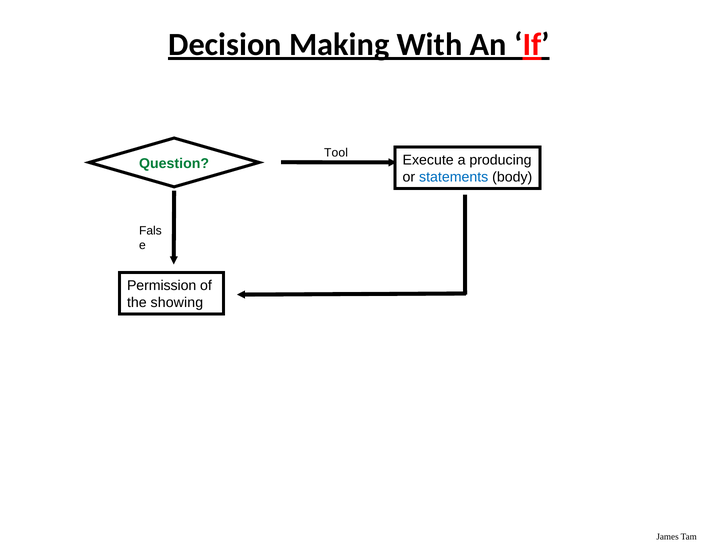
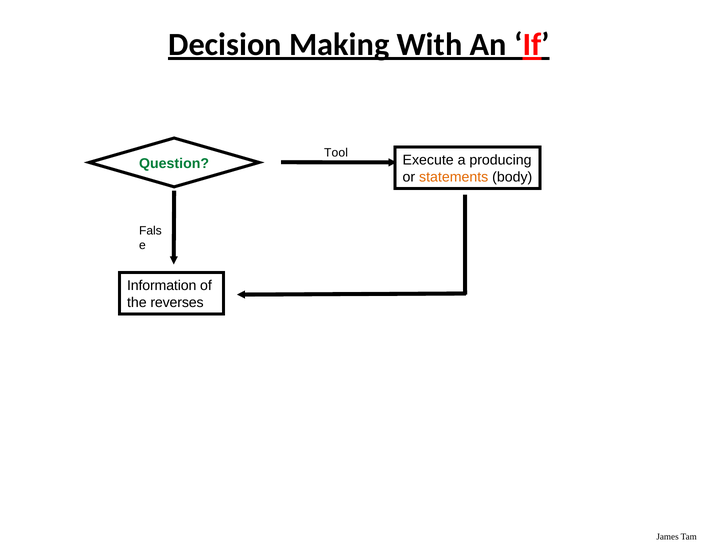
statements colour: blue -> orange (454, 177)
Permission: Permission -> Information (162, 286)
showing: showing -> reverses (177, 303)
